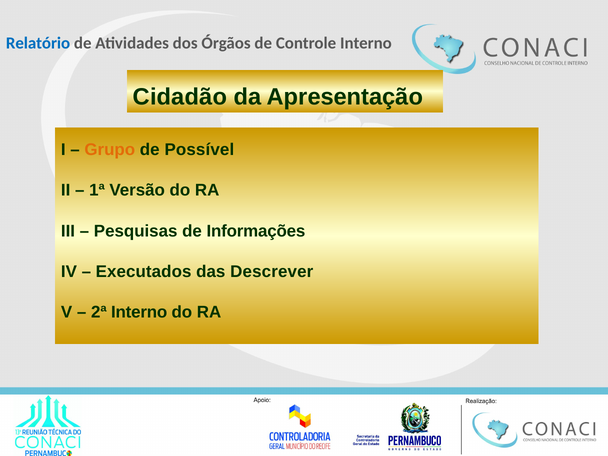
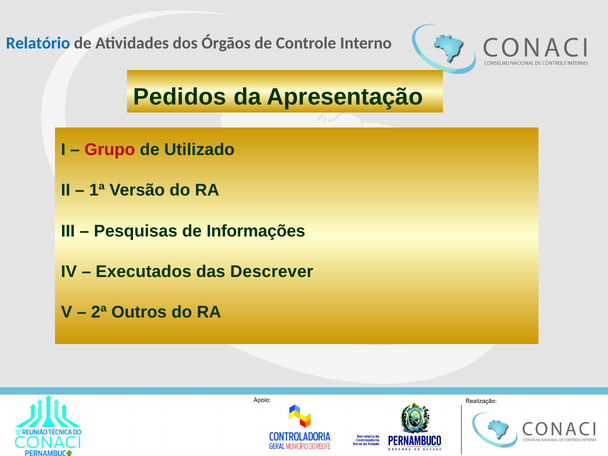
Cidadão: Cidadão -> Pedidos (180, 97)
Grupo colour: orange -> red (110, 150)
Possível: Possível -> Utilizado (199, 150)
2ª Interno: Interno -> Outros (139, 312)
